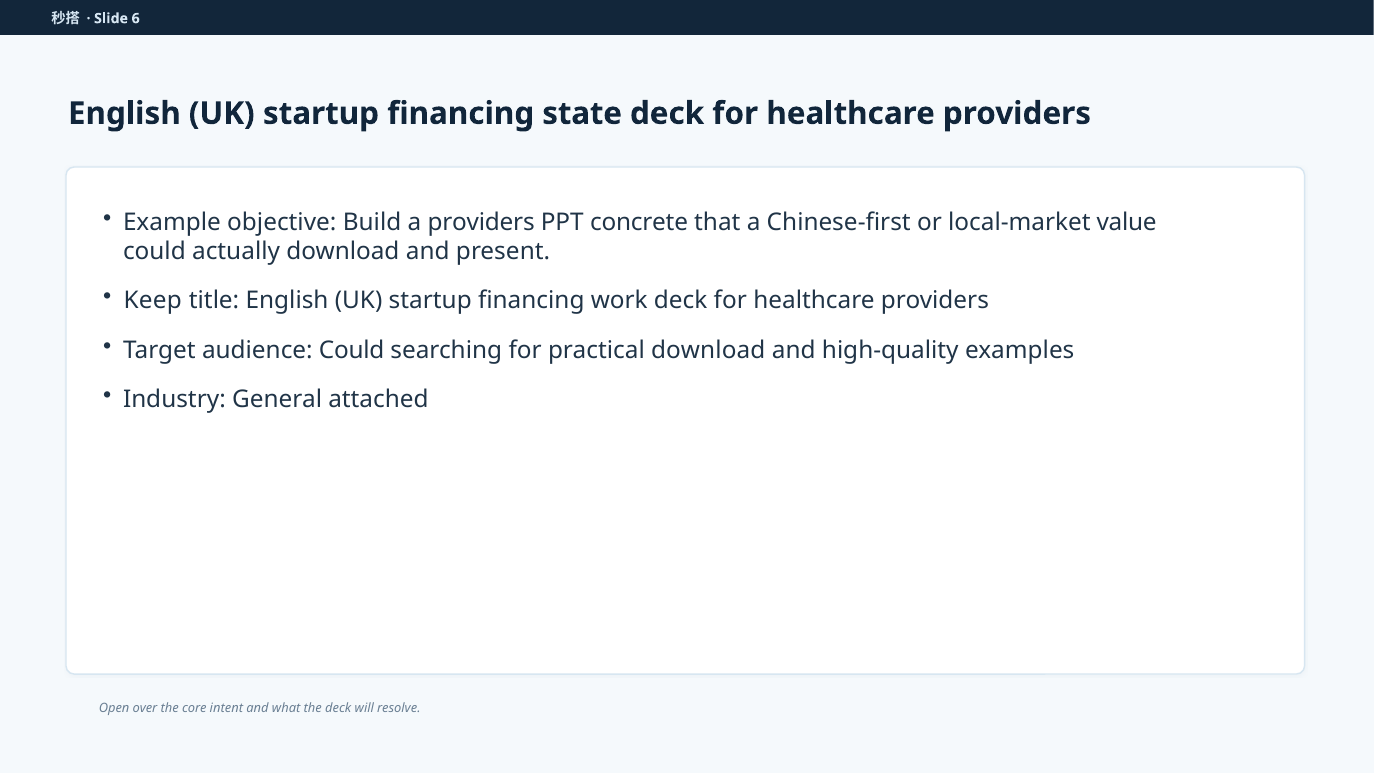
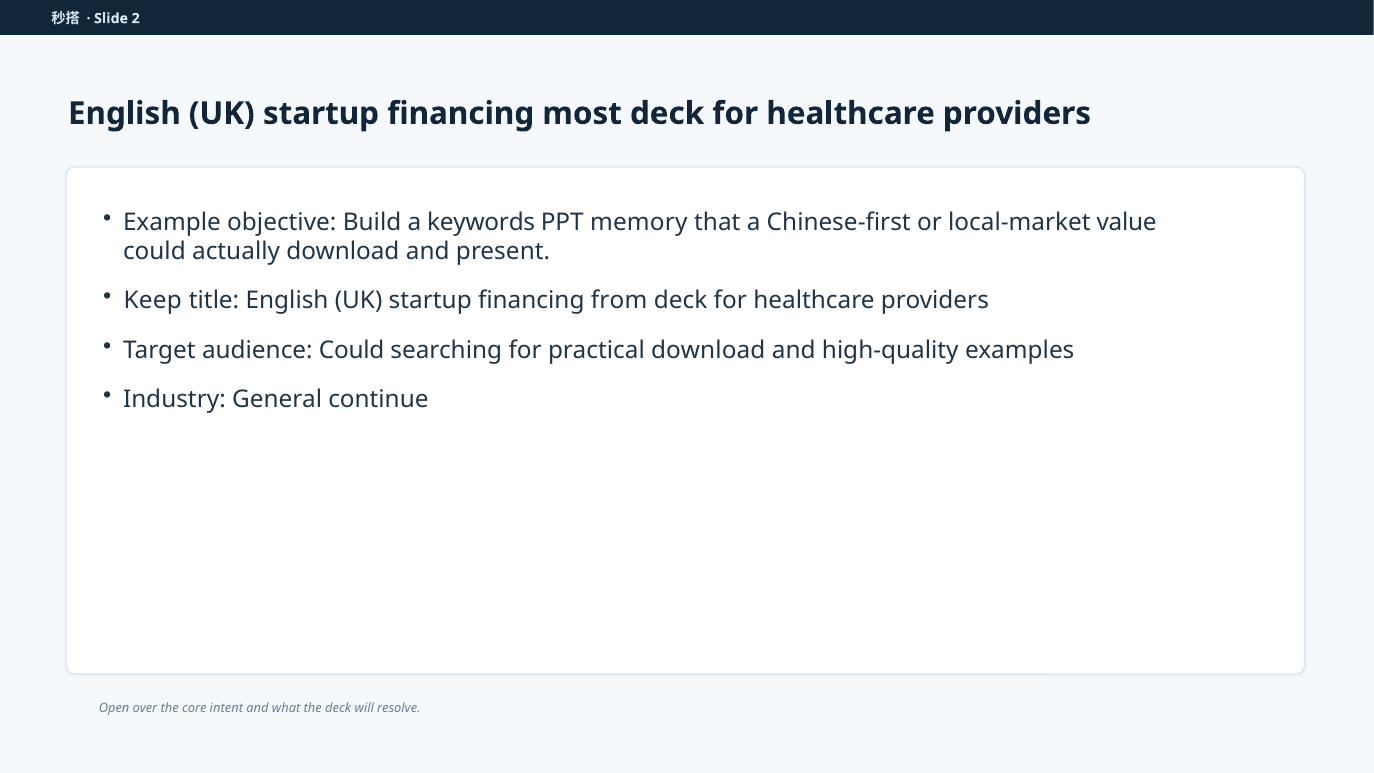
6: 6 -> 2 (136, 18)
state: state -> most (582, 114)
a providers: providers -> keywords (481, 222)
concrete: concrete -> memory (639, 222)
work: work -> from (619, 301)
attached: attached -> continue (378, 399)
